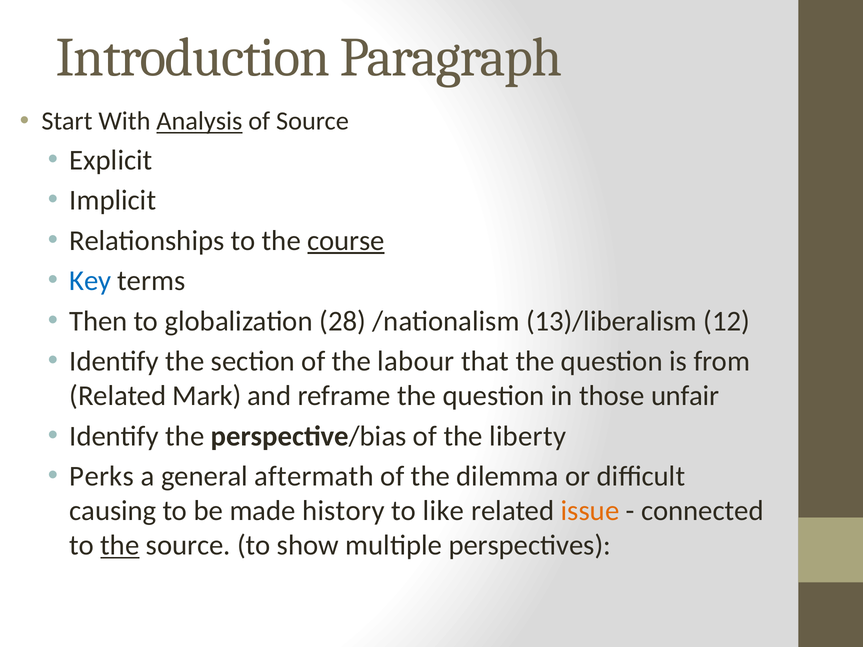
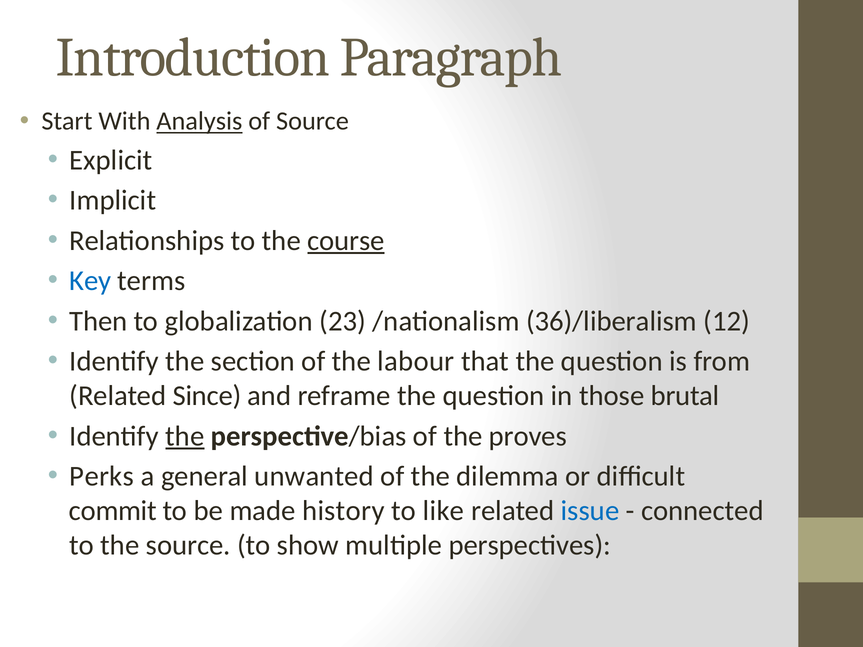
28: 28 -> 23 (343, 321)
13)/liberalism: 13)/liberalism -> 36)/liberalism (611, 321)
Mark: Mark -> Since (207, 396)
unfair: unfair -> brutal (685, 396)
the underline: none -> present (185, 436)
liberty: liberty -> proves (528, 436)
aftermath: aftermath -> unwanted (314, 477)
causing: causing -> commit (113, 511)
issue colour: orange -> blue (590, 511)
the underline: present -> none (120, 546)
